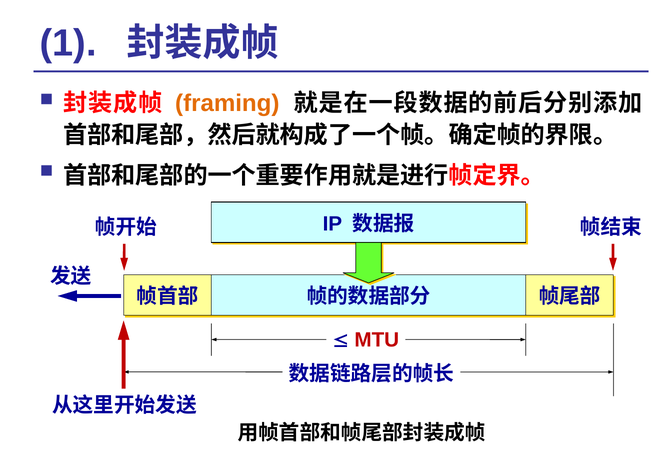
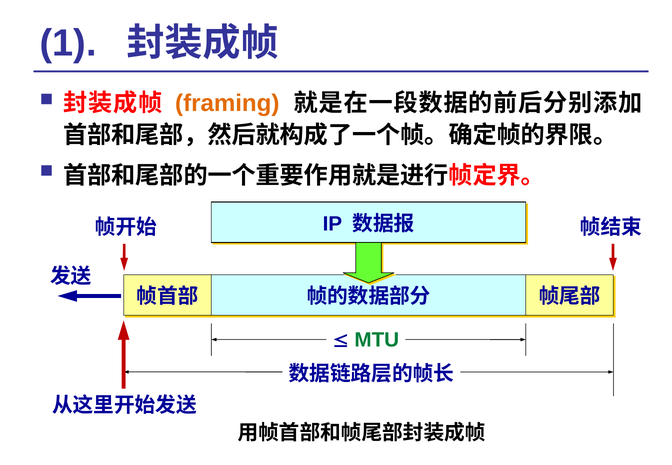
MTU colour: red -> green (377, 340)
